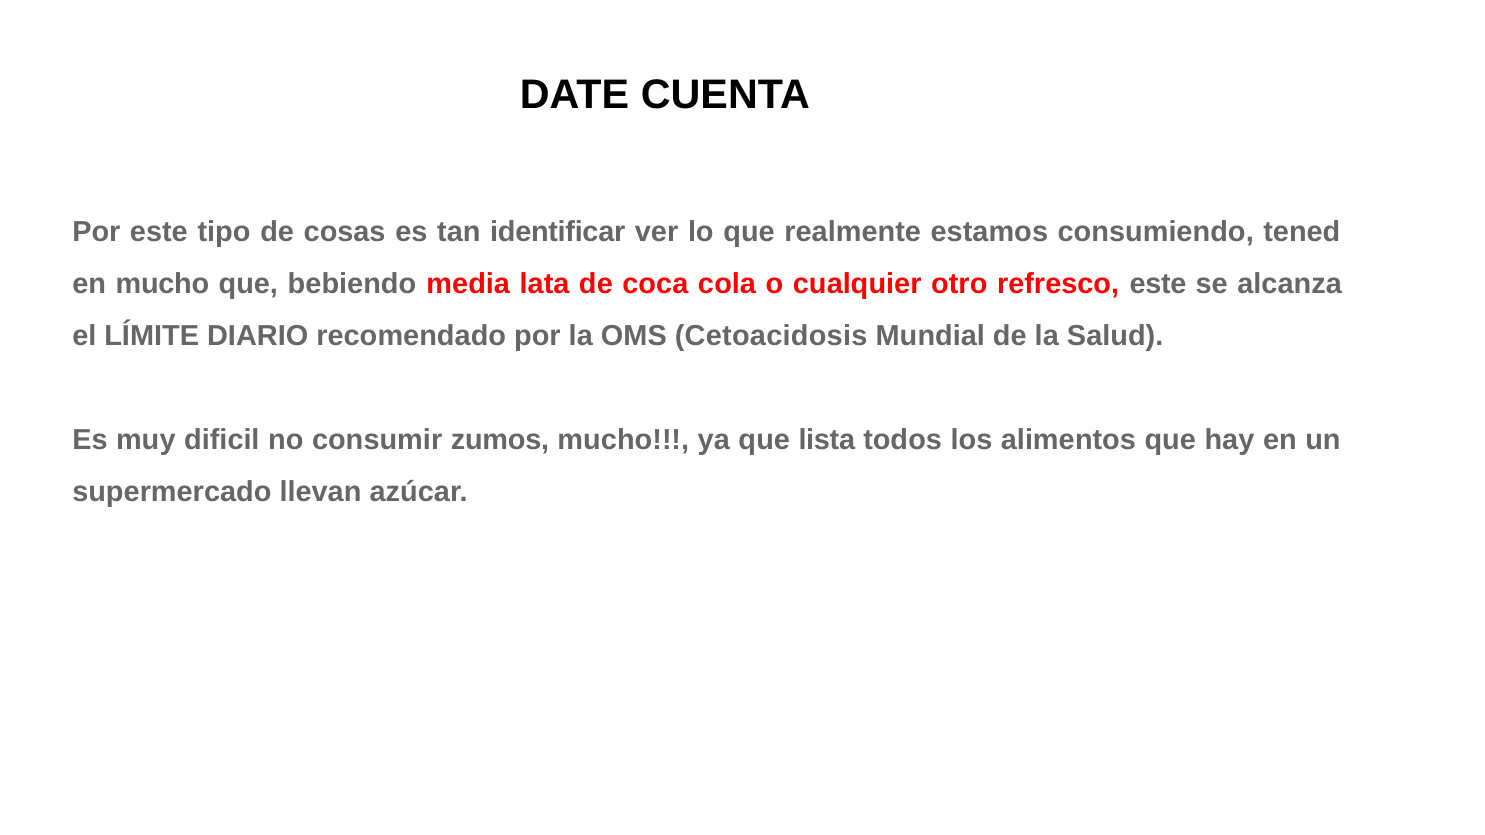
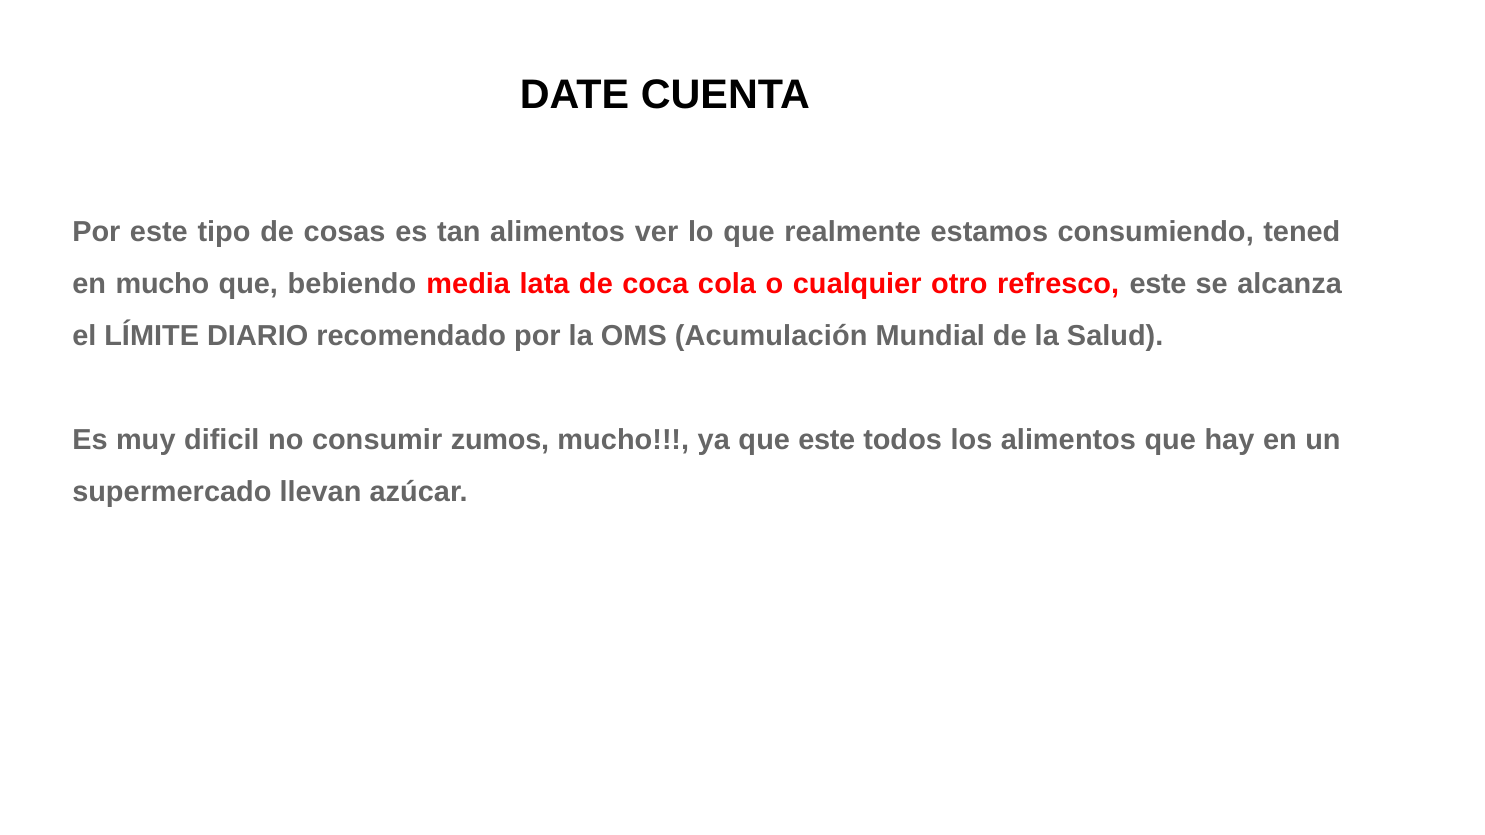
tan identificar: identificar -> alimentos (558, 232)
Cetoacidosis: Cetoacidosis -> Acumulación (771, 336)
que lista: lista -> este (827, 440)
